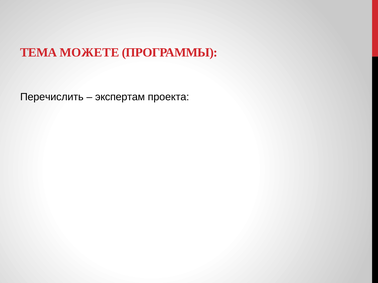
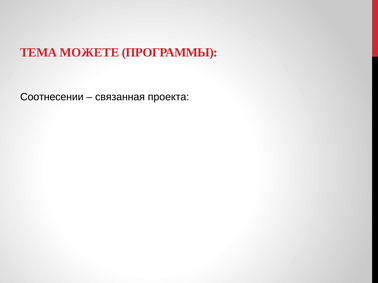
Перечислить: Перечислить -> Соотнесении (52, 97)
экспертам: экспертам -> связанная (120, 97)
